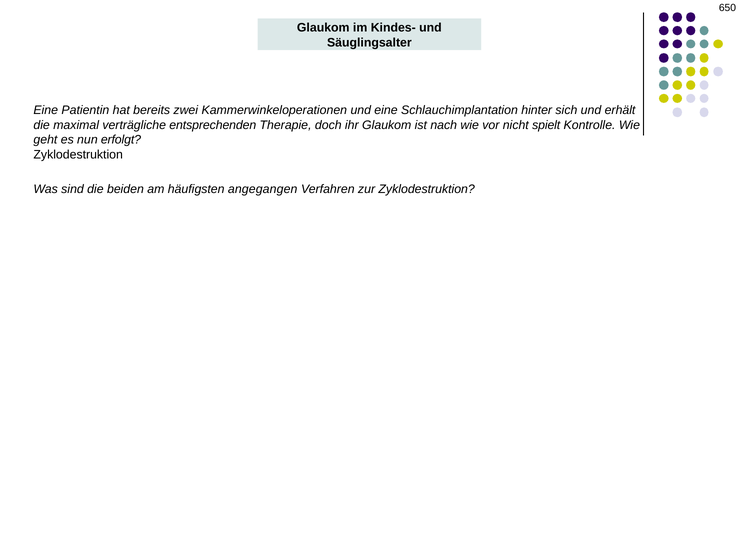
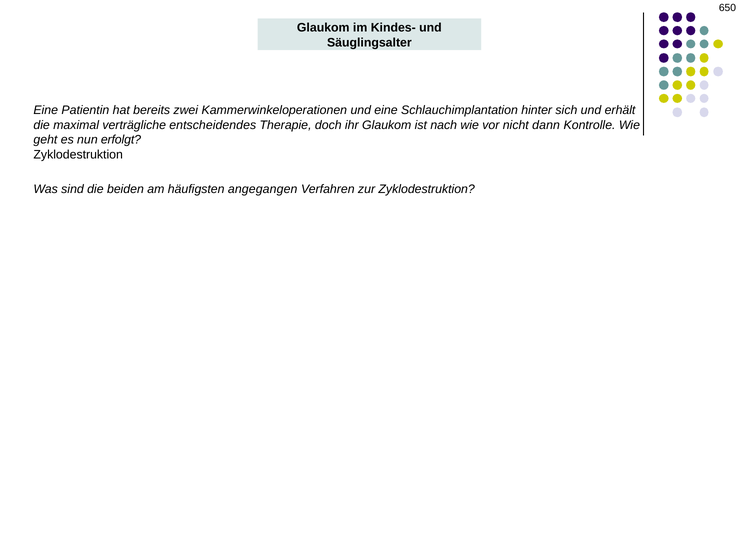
entsprechenden: entsprechenden -> entscheidendes (213, 125)
spielt: spielt -> dann (546, 125)
